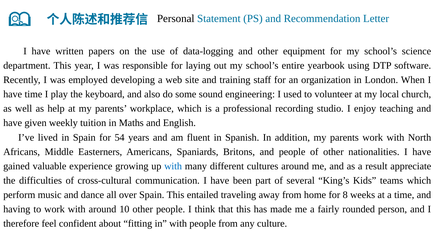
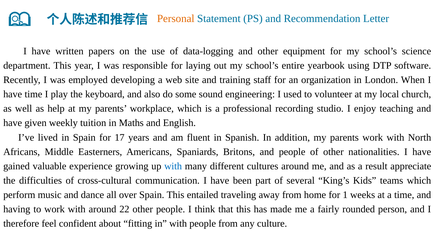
Personal colour: black -> orange (176, 18)
54: 54 -> 17 (120, 137)
8: 8 -> 1 (345, 195)
10: 10 -> 22 (124, 209)
